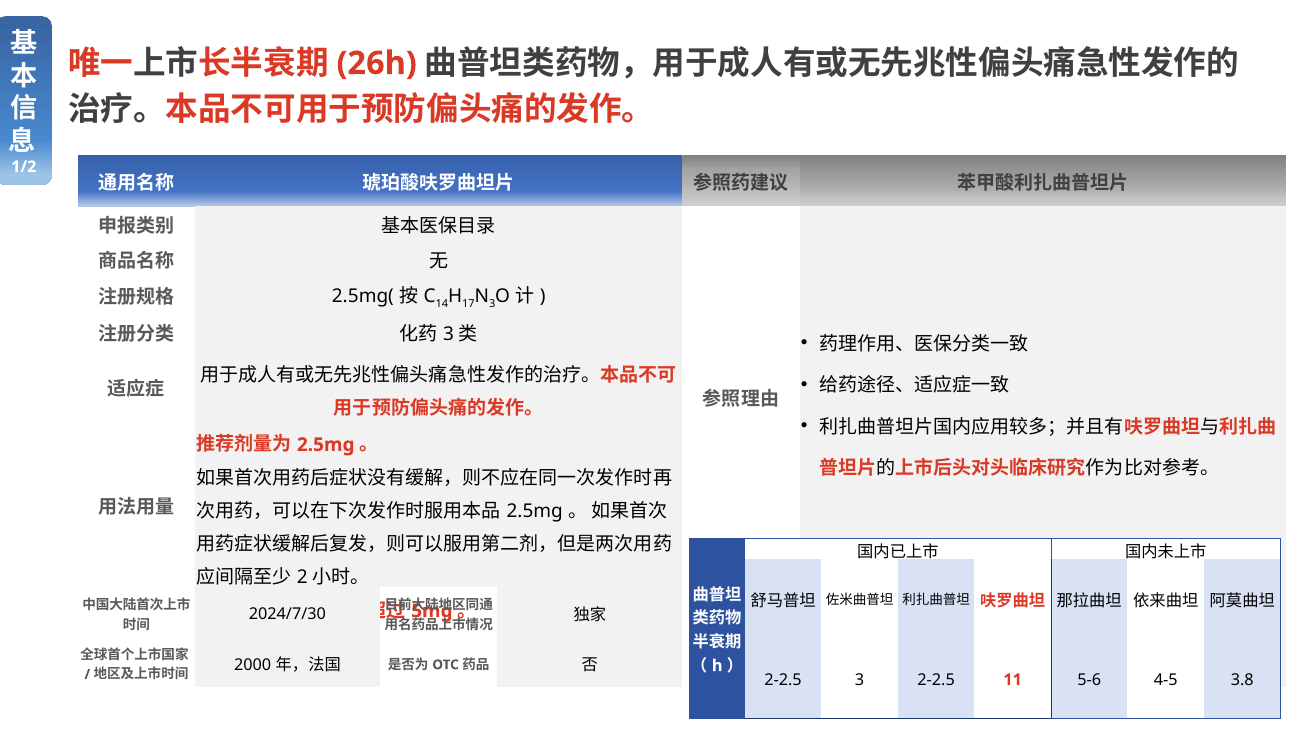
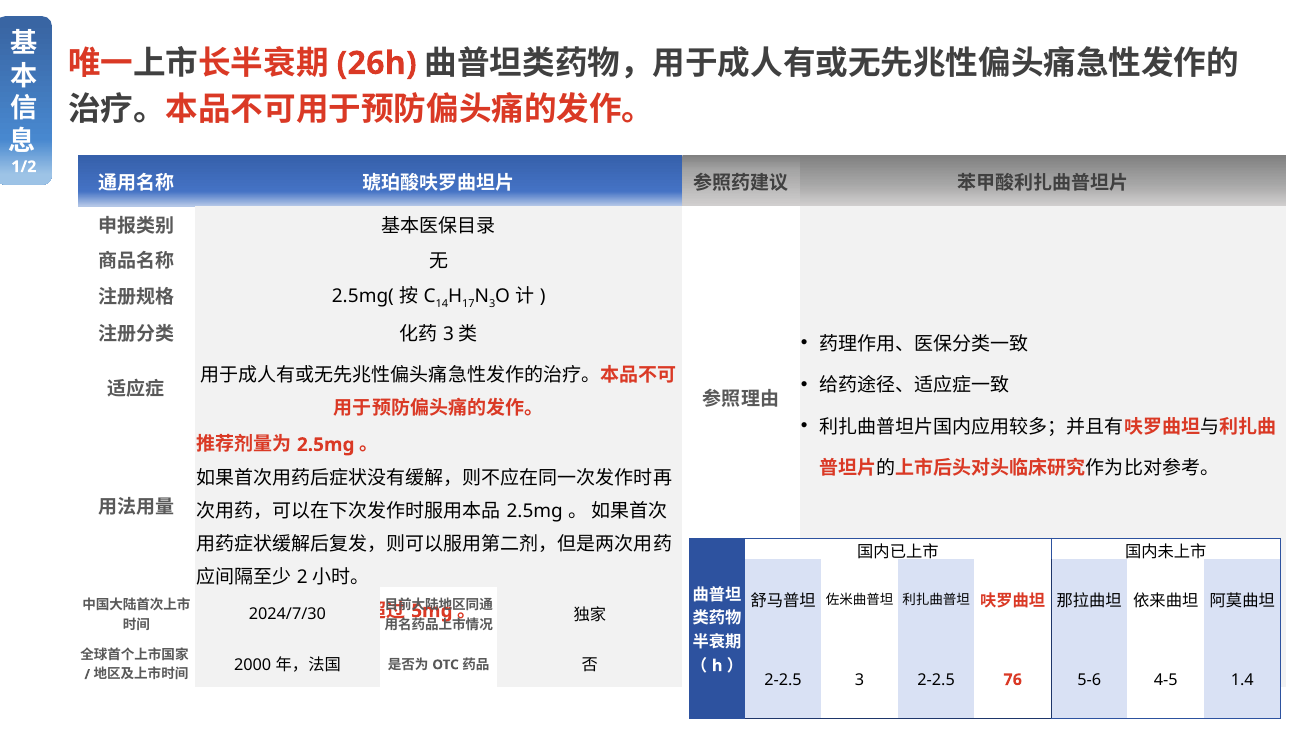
11: 11 -> 76 (1013, 680)
3.8: 3.8 -> 1.4 (1242, 680)
